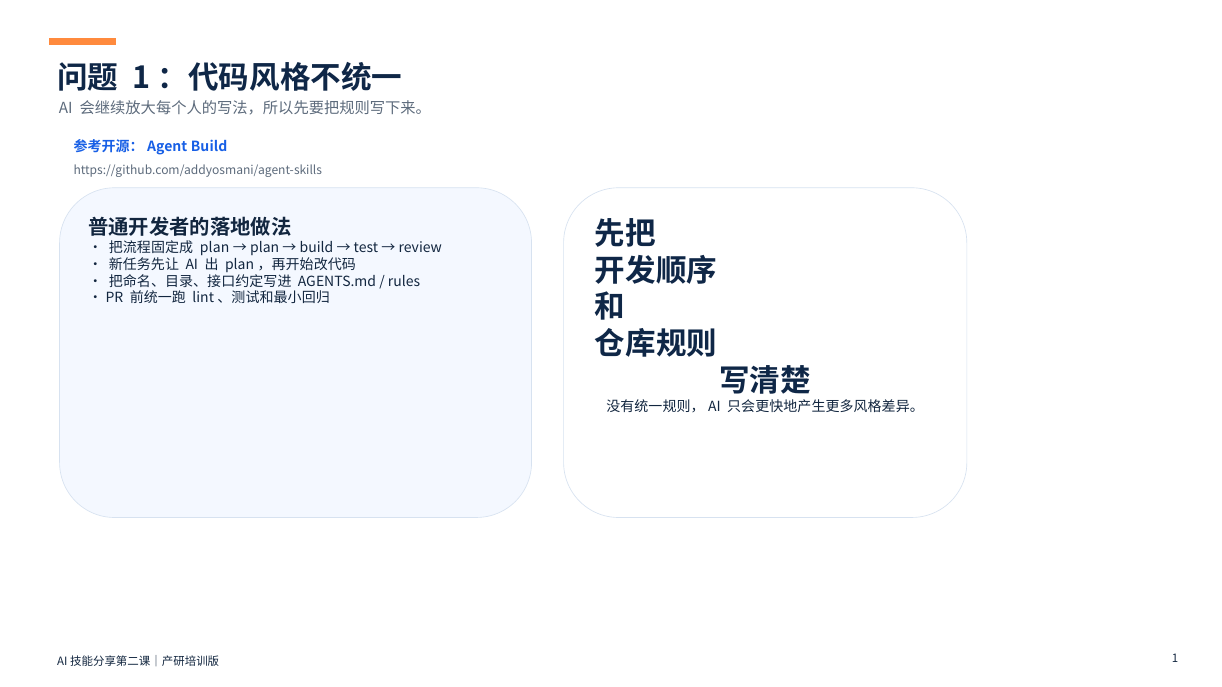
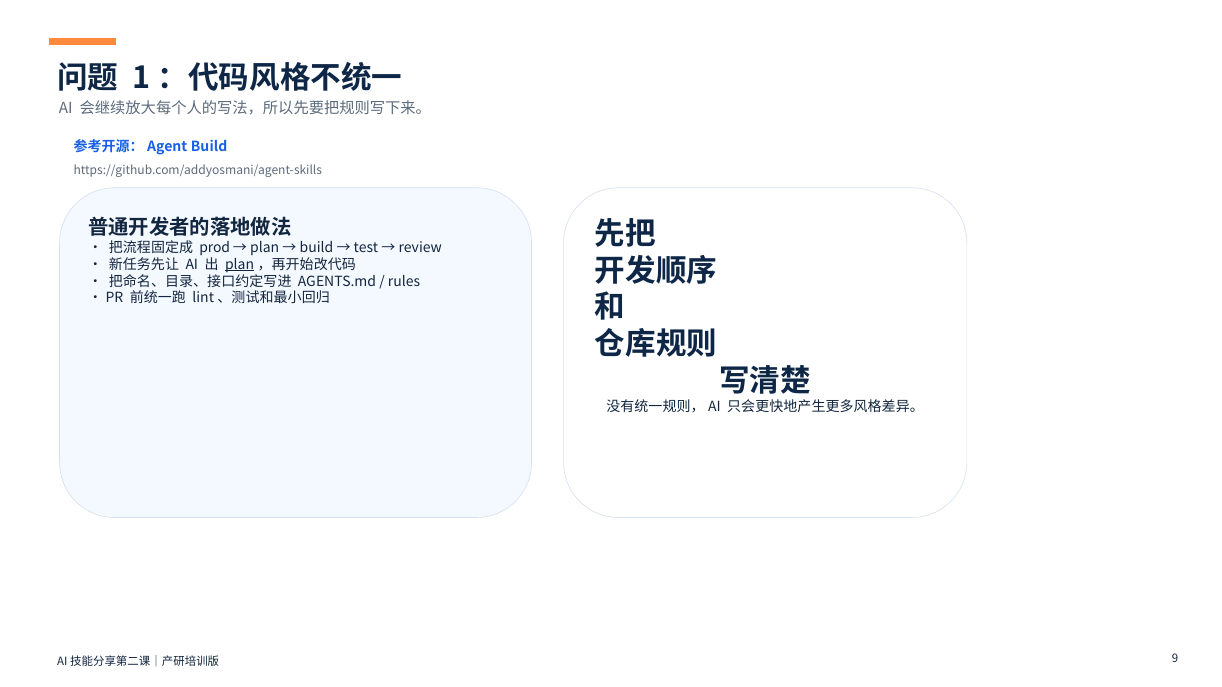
plan: plan -> prod (215, 248)
plan underline: none -> present (240, 265)
1: 1 -> 9 (1175, 659)
